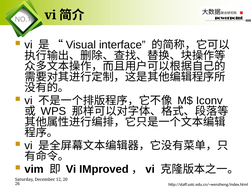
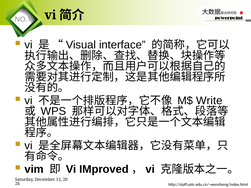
Iconv: Iconv -> Write (209, 101)
